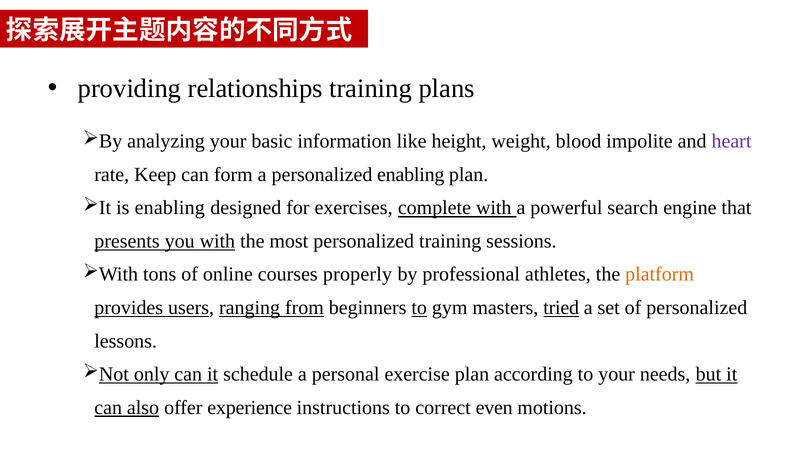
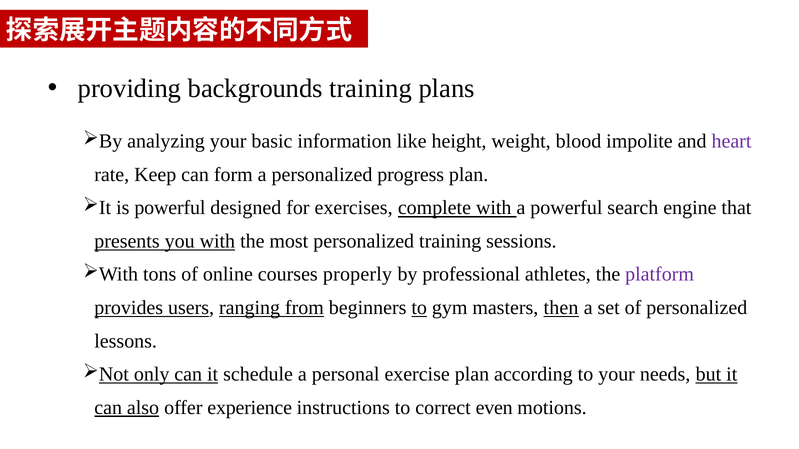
relationships: relationships -> backgrounds (255, 89)
personalized enabling: enabling -> progress (411, 175)
is enabling: enabling -> powerful (170, 208)
platform colour: orange -> purple (660, 275)
tried: tried -> then (561, 308)
